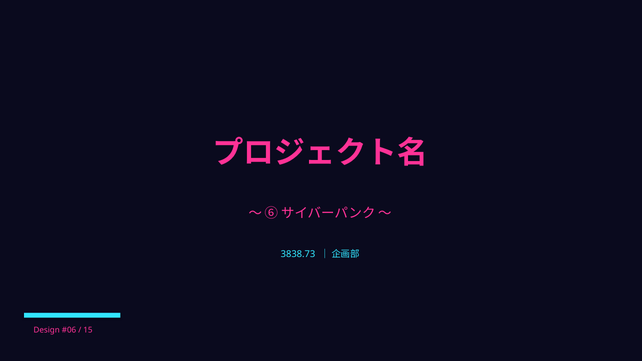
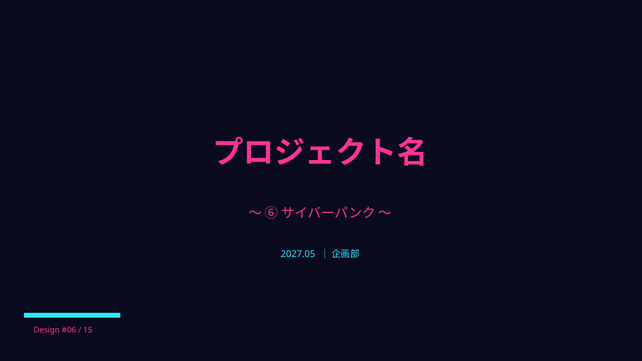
3838.73: 3838.73 -> 2027.05 (298, 254)
